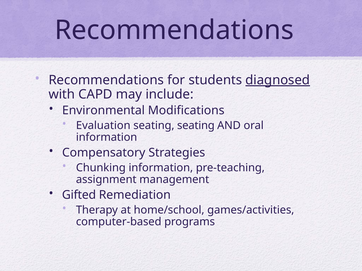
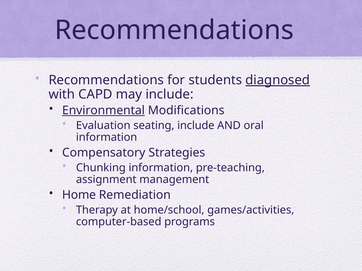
Environmental underline: none -> present (103, 111)
seating seating: seating -> include (196, 126)
Gifted: Gifted -> Home (79, 195)
